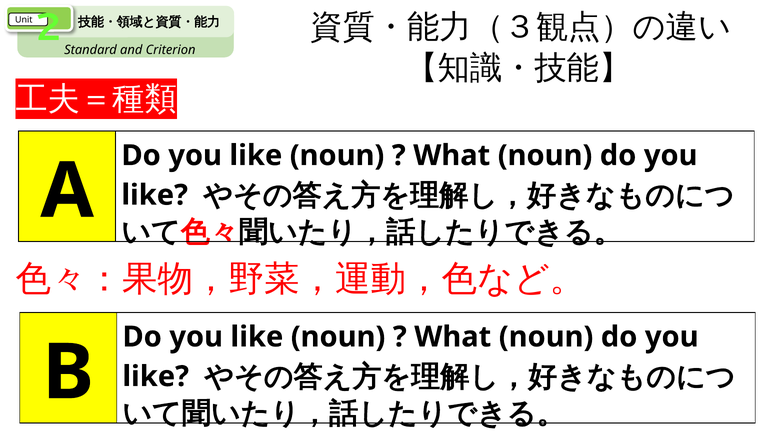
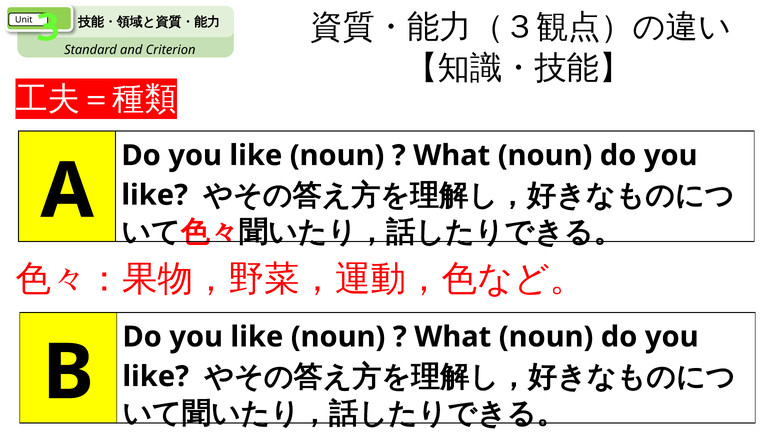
2: 2 -> 3 (48, 27)
